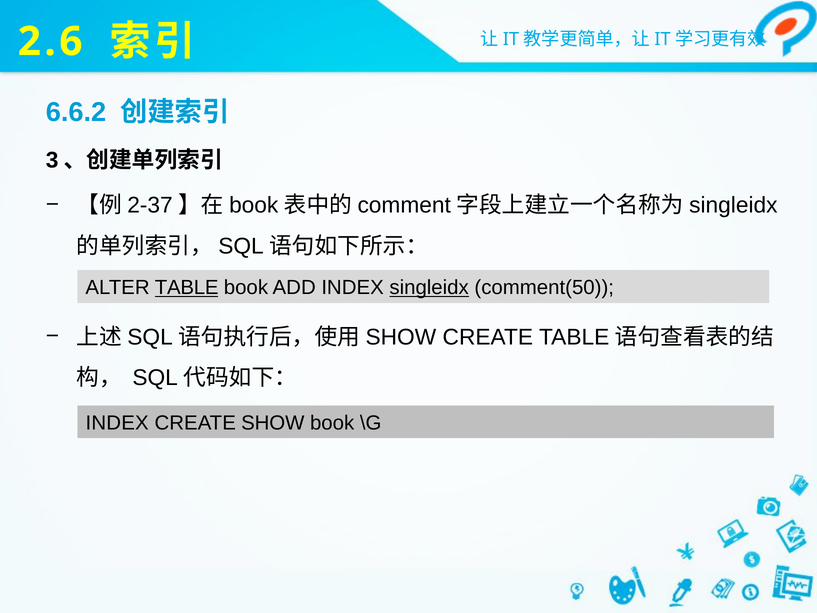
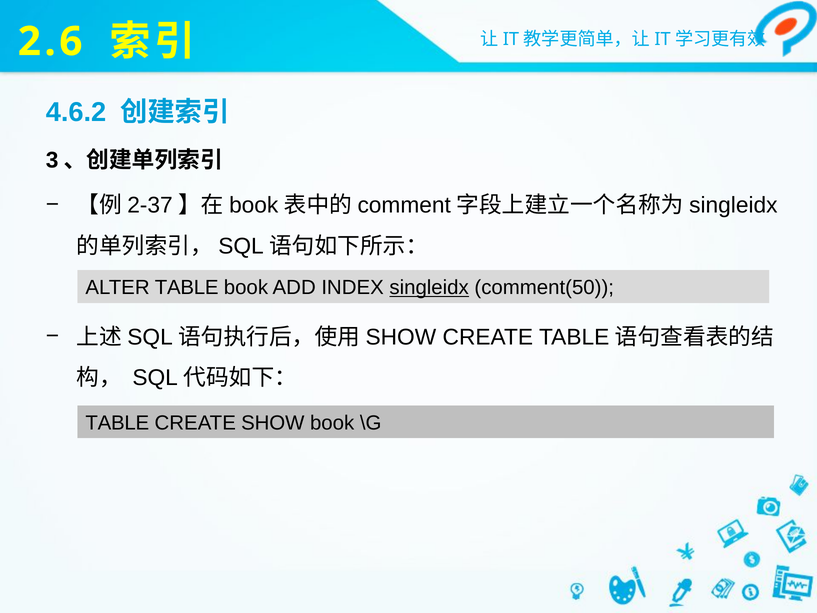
6.6.2: 6.6.2 -> 4.6.2 (76, 112)
TABLE underline: present -> none (187, 288)
INDEX: INDEX -> TABLE (117, 423)
